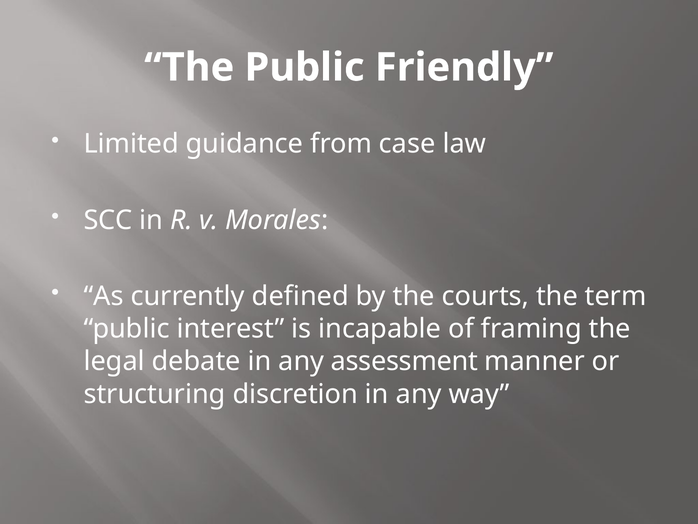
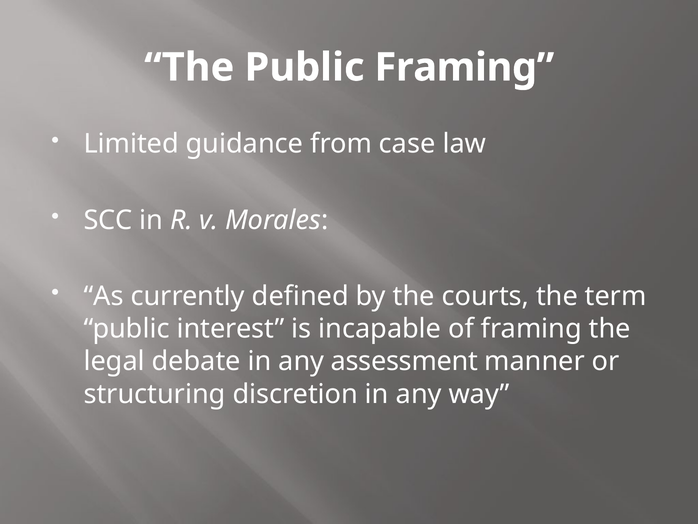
Public Friendly: Friendly -> Framing (464, 67)
